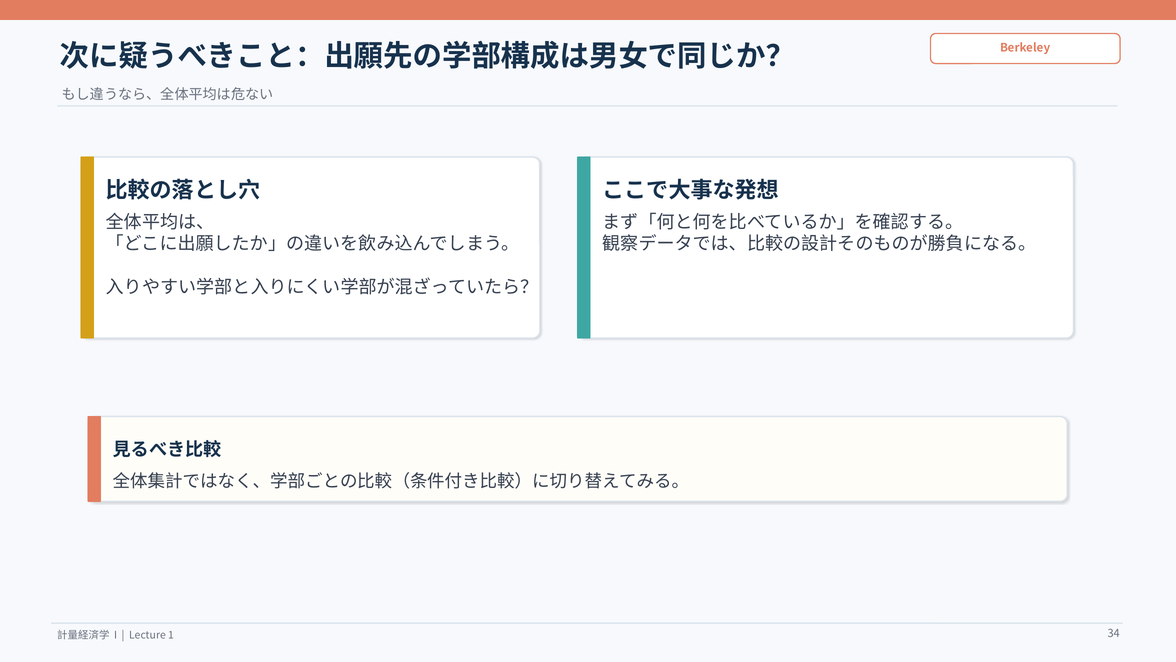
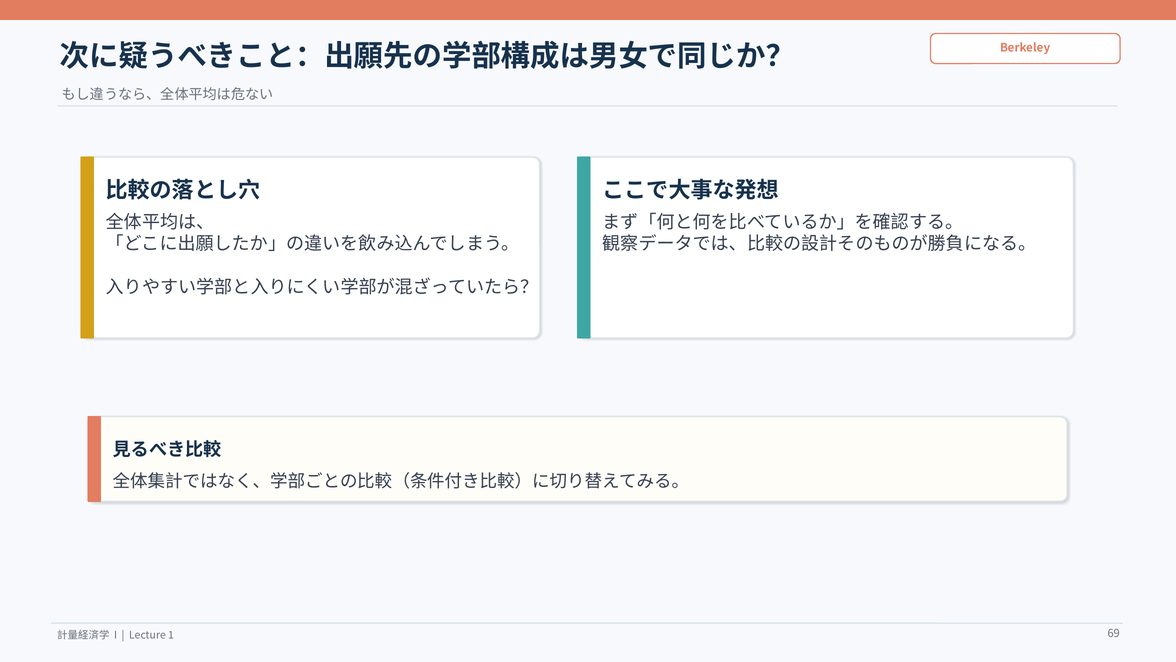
34: 34 -> 69 (1114, 633)
